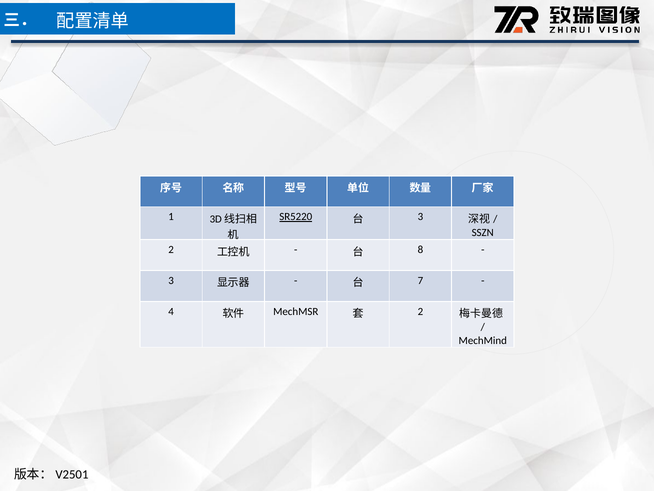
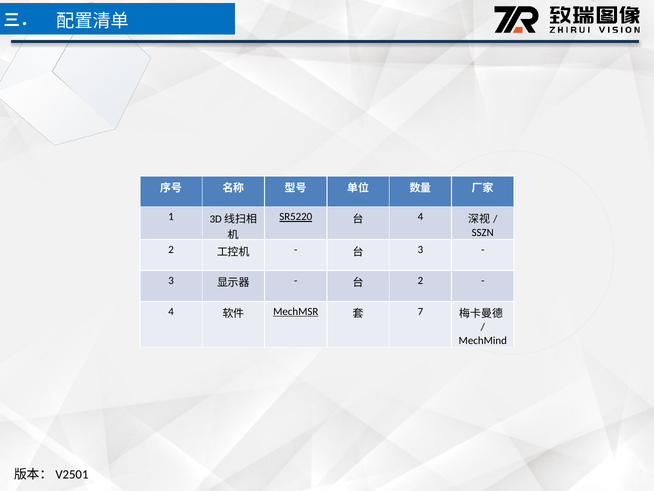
3: 3 -> 4 (420, 217)
8: 8 -> 3 (420, 249)
7: 7 -> 2 (420, 280)
MechMSR underline: none -> present (296, 311)
2: 2 -> 7 (420, 311)
